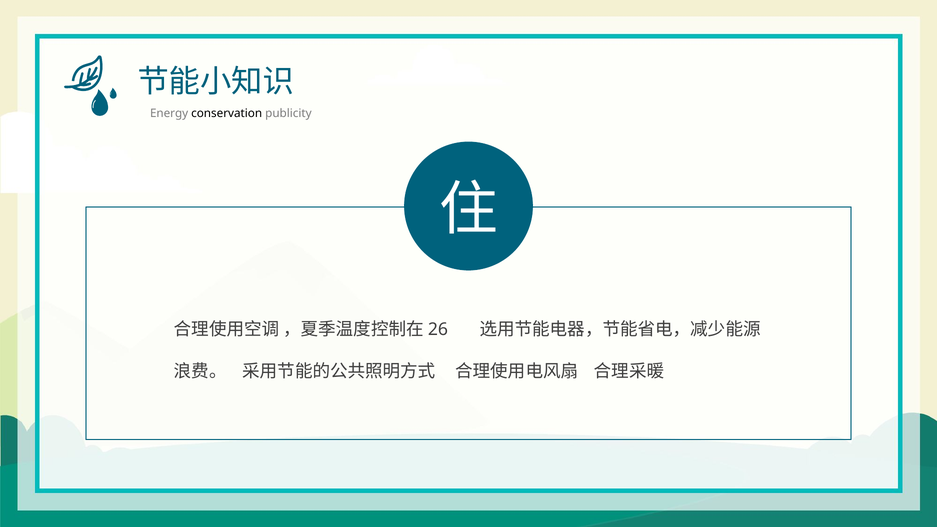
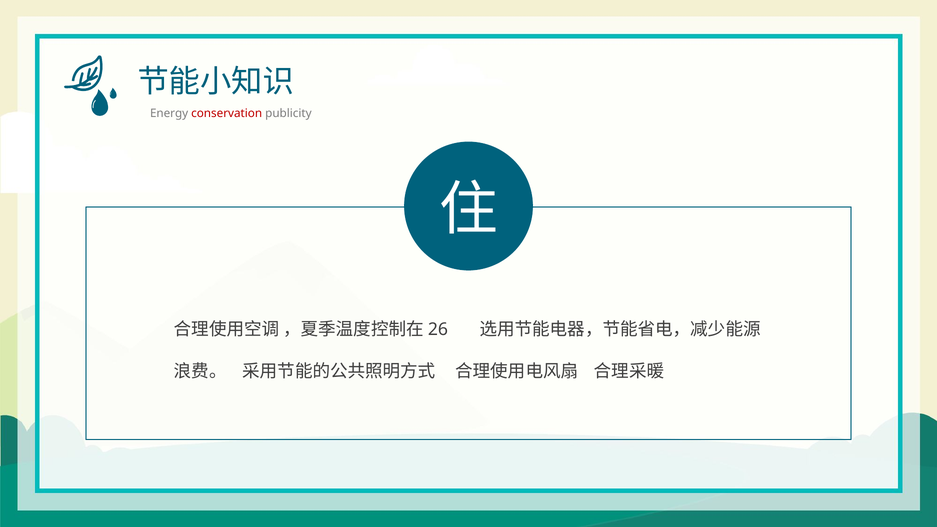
conservation colour: black -> red (227, 113)
